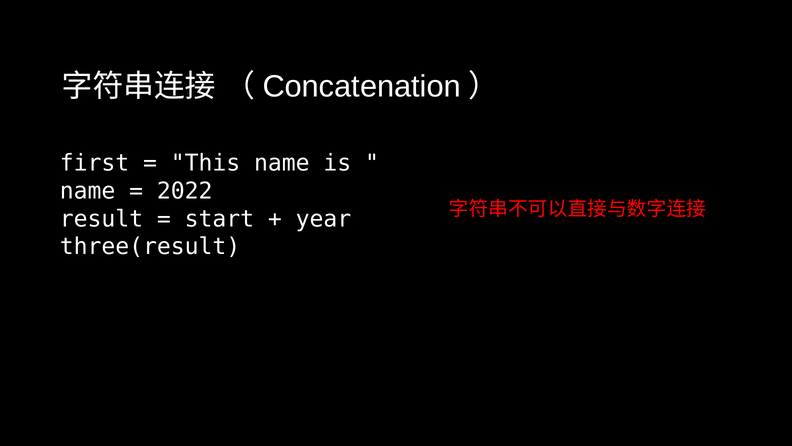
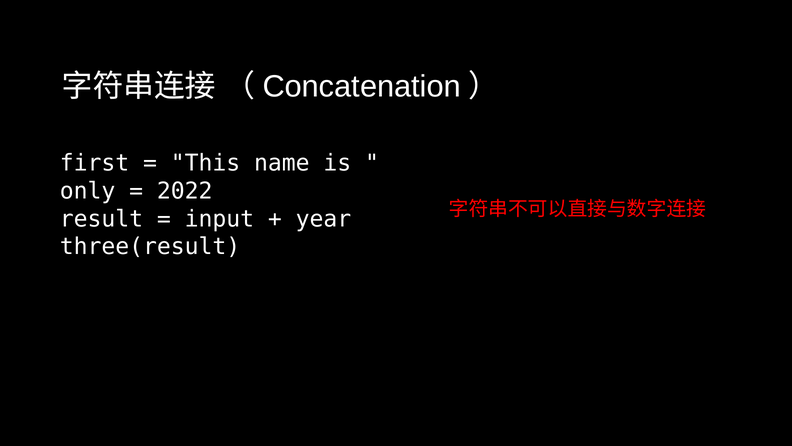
name: name -> only (88, 191)
start: start -> input (219, 219)
